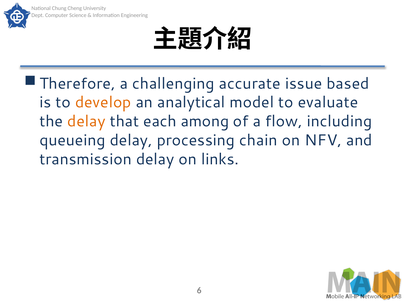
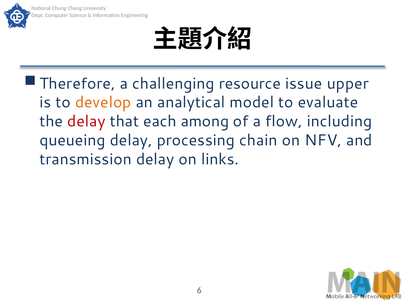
accurate: accurate -> resource (250, 83)
based: based -> upper (348, 83)
delay colour: orange -> red (86, 121)
